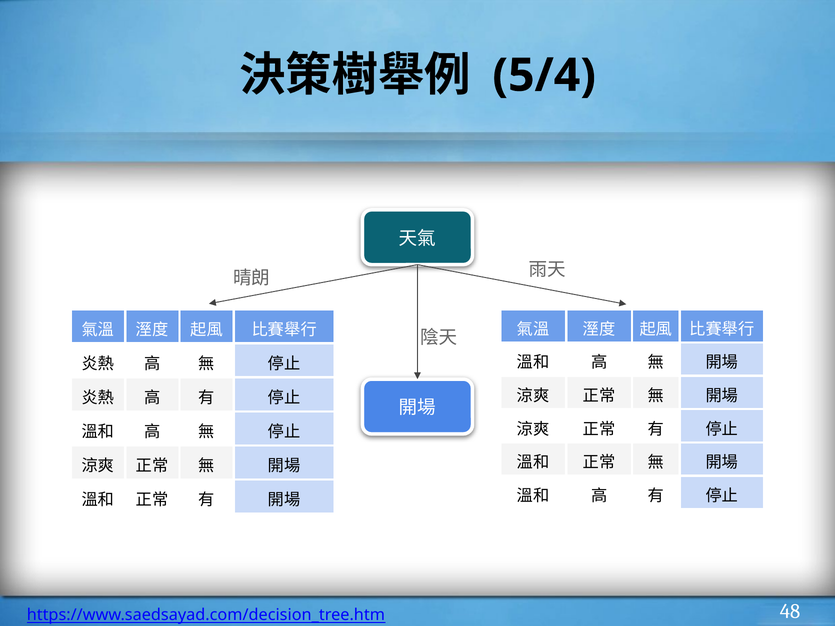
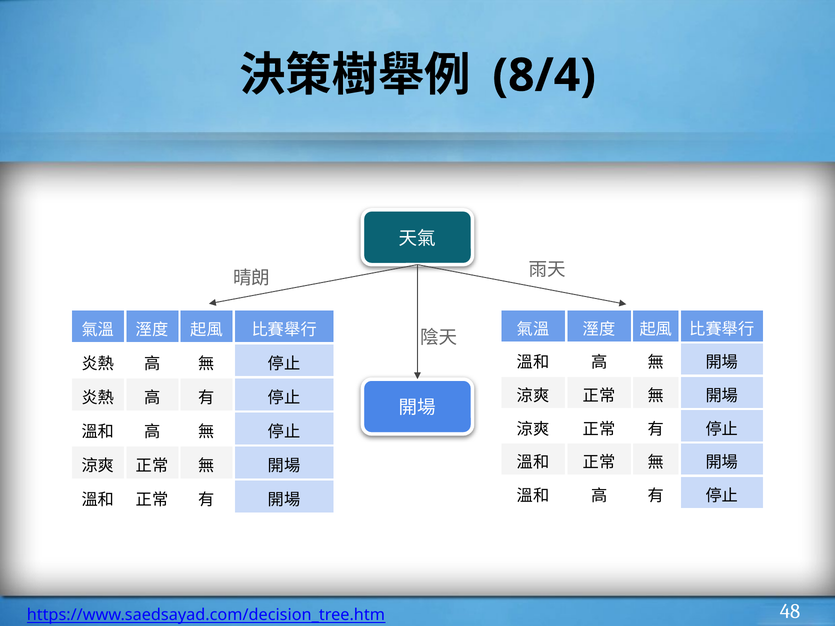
5/4: 5/4 -> 8/4 (544, 75)
